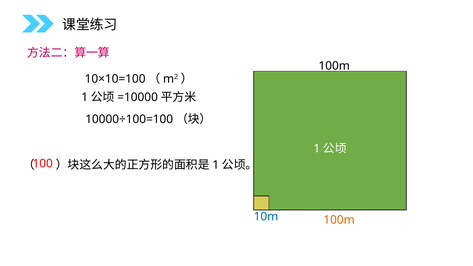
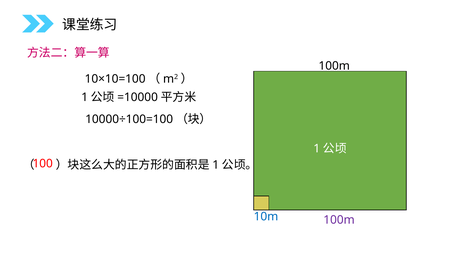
100m colour: orange -> purple (339, 220)
